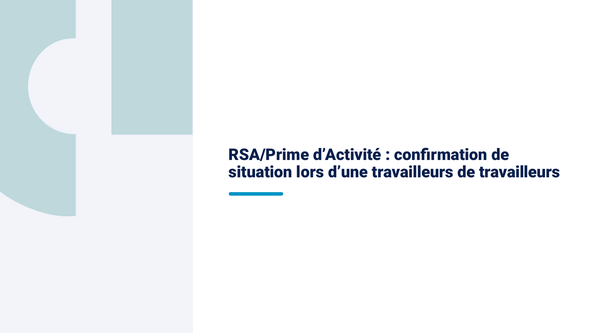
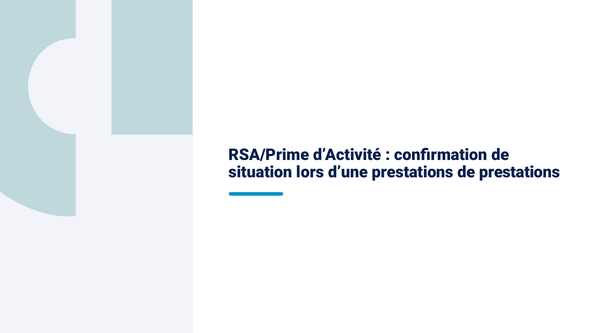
d’une travailleurs: travailleurs -> prestations (413, 173)
de travailleurs: travailleurs -> prestations (520, 173)
